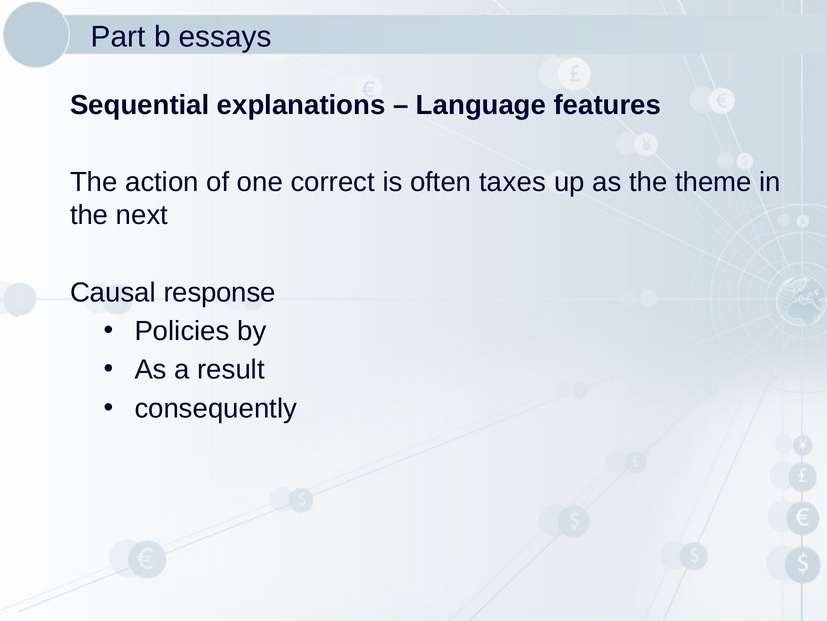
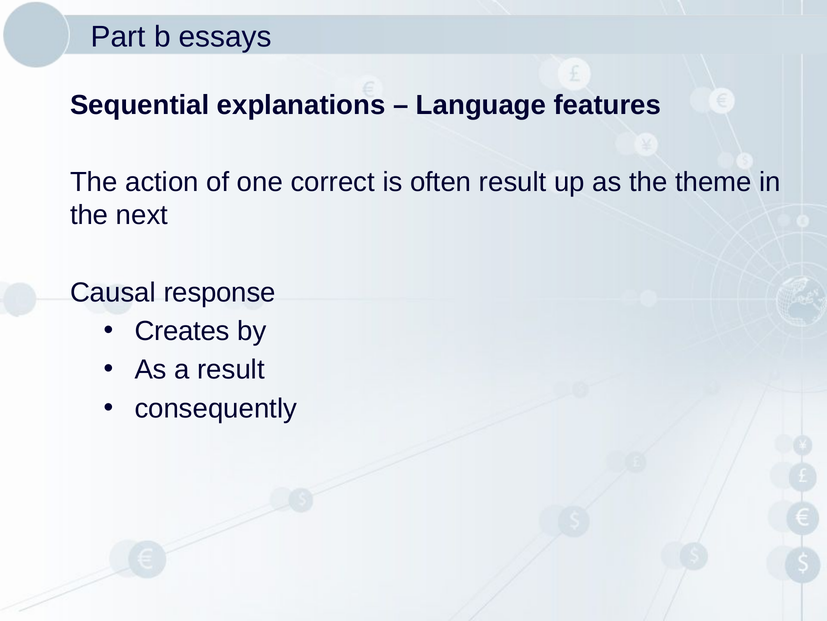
often taxes: taxes -> result (513, 182)
Policies: Policies -> Creates (182, 331)
